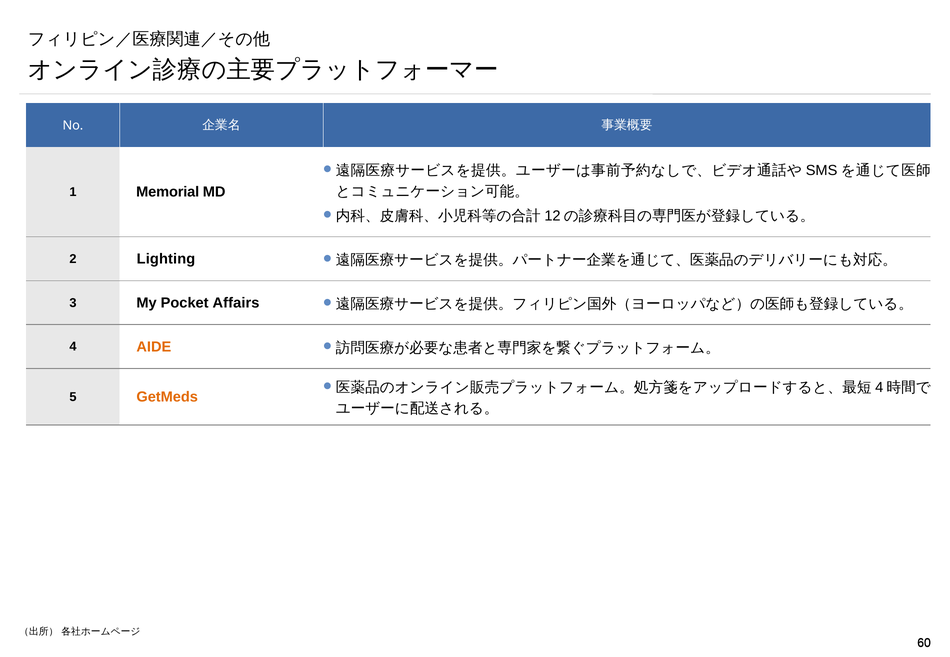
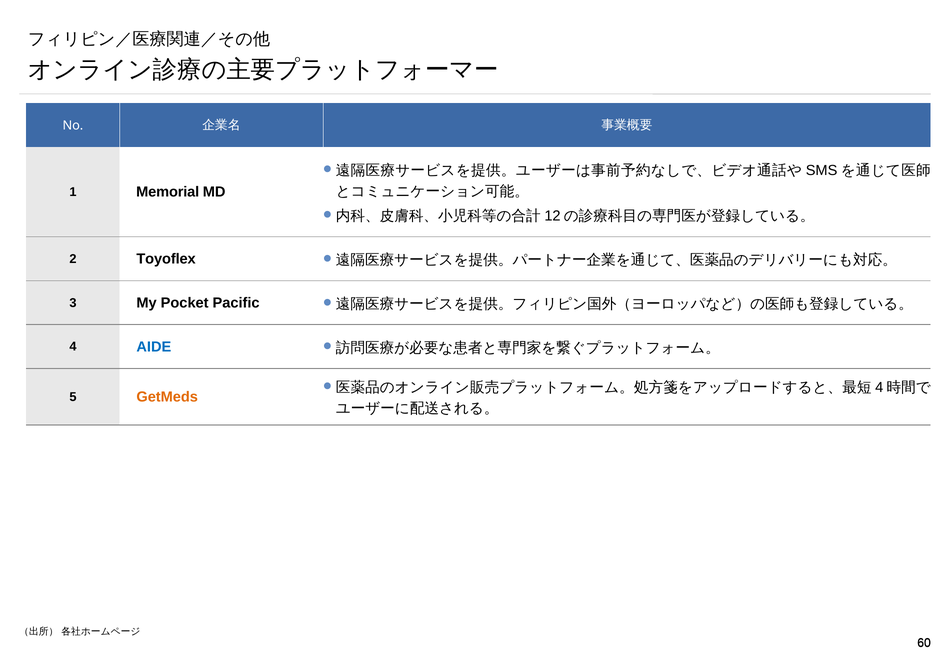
Lighting: Lighting -> Toyoflex (166, 259)
Affairs: Affairs -> Pacific (236, 303)
AIDE colour: orange -> blue (154, 347)
